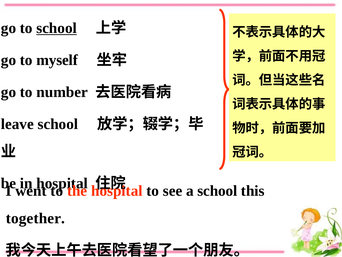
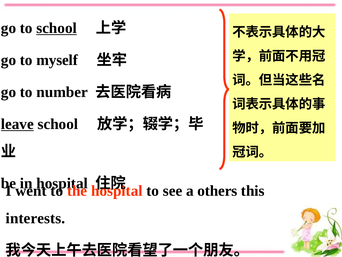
leave underline: none -> present (17, 124)
a school: school -> others (217, 191)
together: together -> interests (35, 218)
